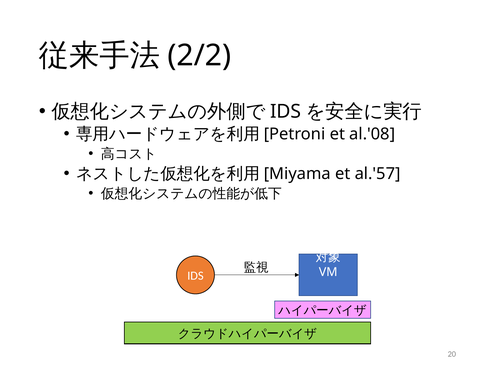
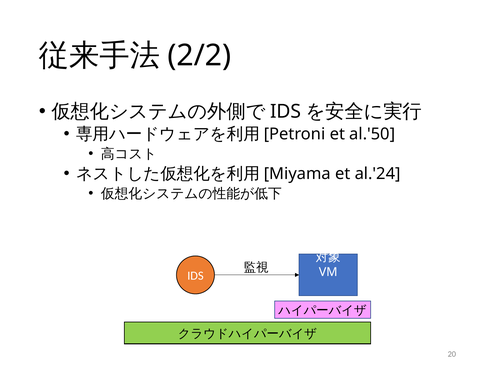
al.'08: al.'08 -> al.'50 (372, 134)
al.'57: al.'57 -> al.'24 (378, 174)
